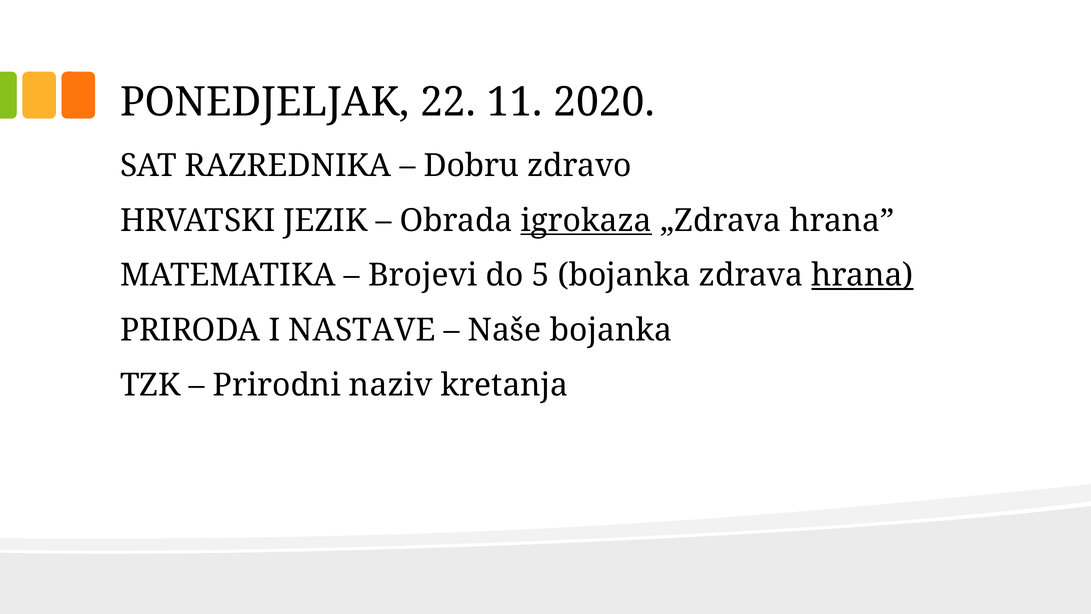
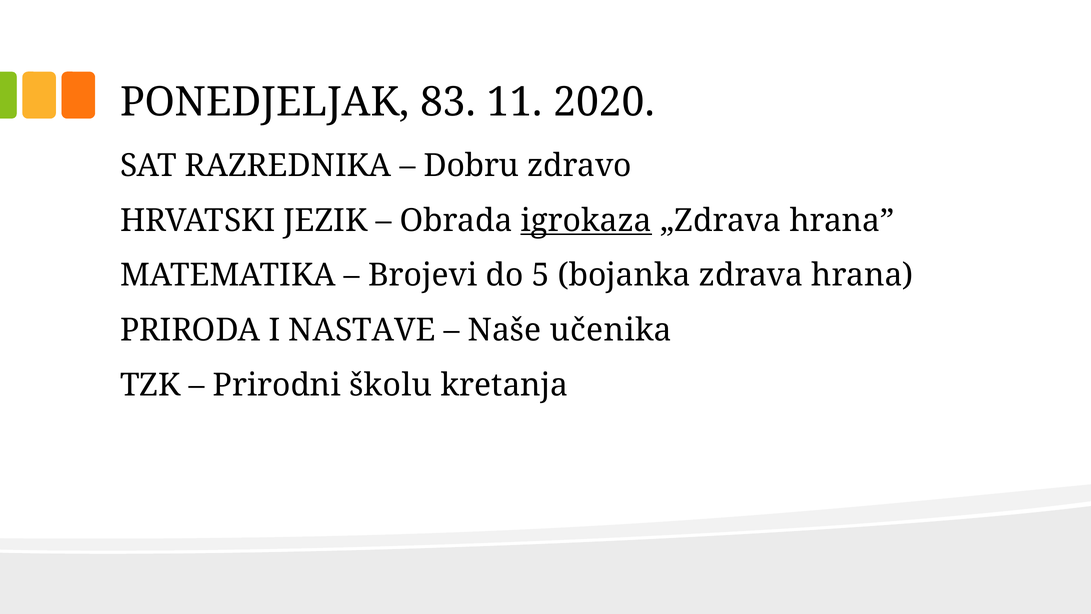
22: 22 -> 83 (448, 102)
hrana underline: present -> none (862, 275)
Naše bojanka: bojanka -> učenika (611, 330)
naziv: naziv -> školu (391, 385)
